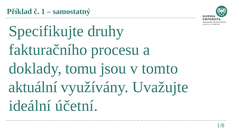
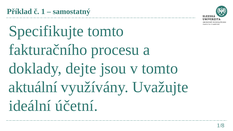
Specifikujte druhy: druhy -> tomto (106, 31)
tomu: tomu -> dejte (81, 68)
